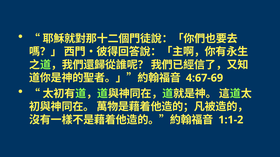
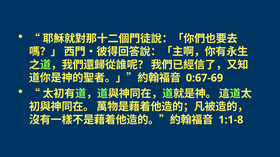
4:67-69: 4:67-69 -> 0:67-69 (204, 78)
1:1-2: 1:1-2 -> 1:1-8 (231, 120)
